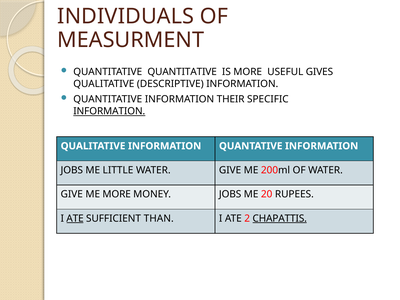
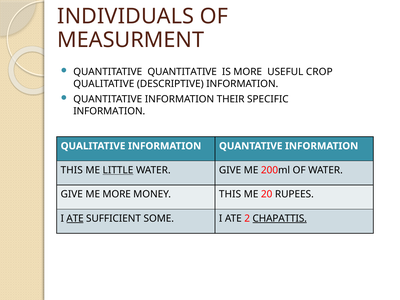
GIVES: GIVES -> CROP (319, 72)
INFORMATION underline: present -> none (109, 111)
JOBS: JOBS -> THIS (72, 170)
LITTLE underline: none -> present (118, 170)
MONEY JOBS: JOBS -> THIS (230, 194)
THAN: THAN -> SOME (159, 218)
